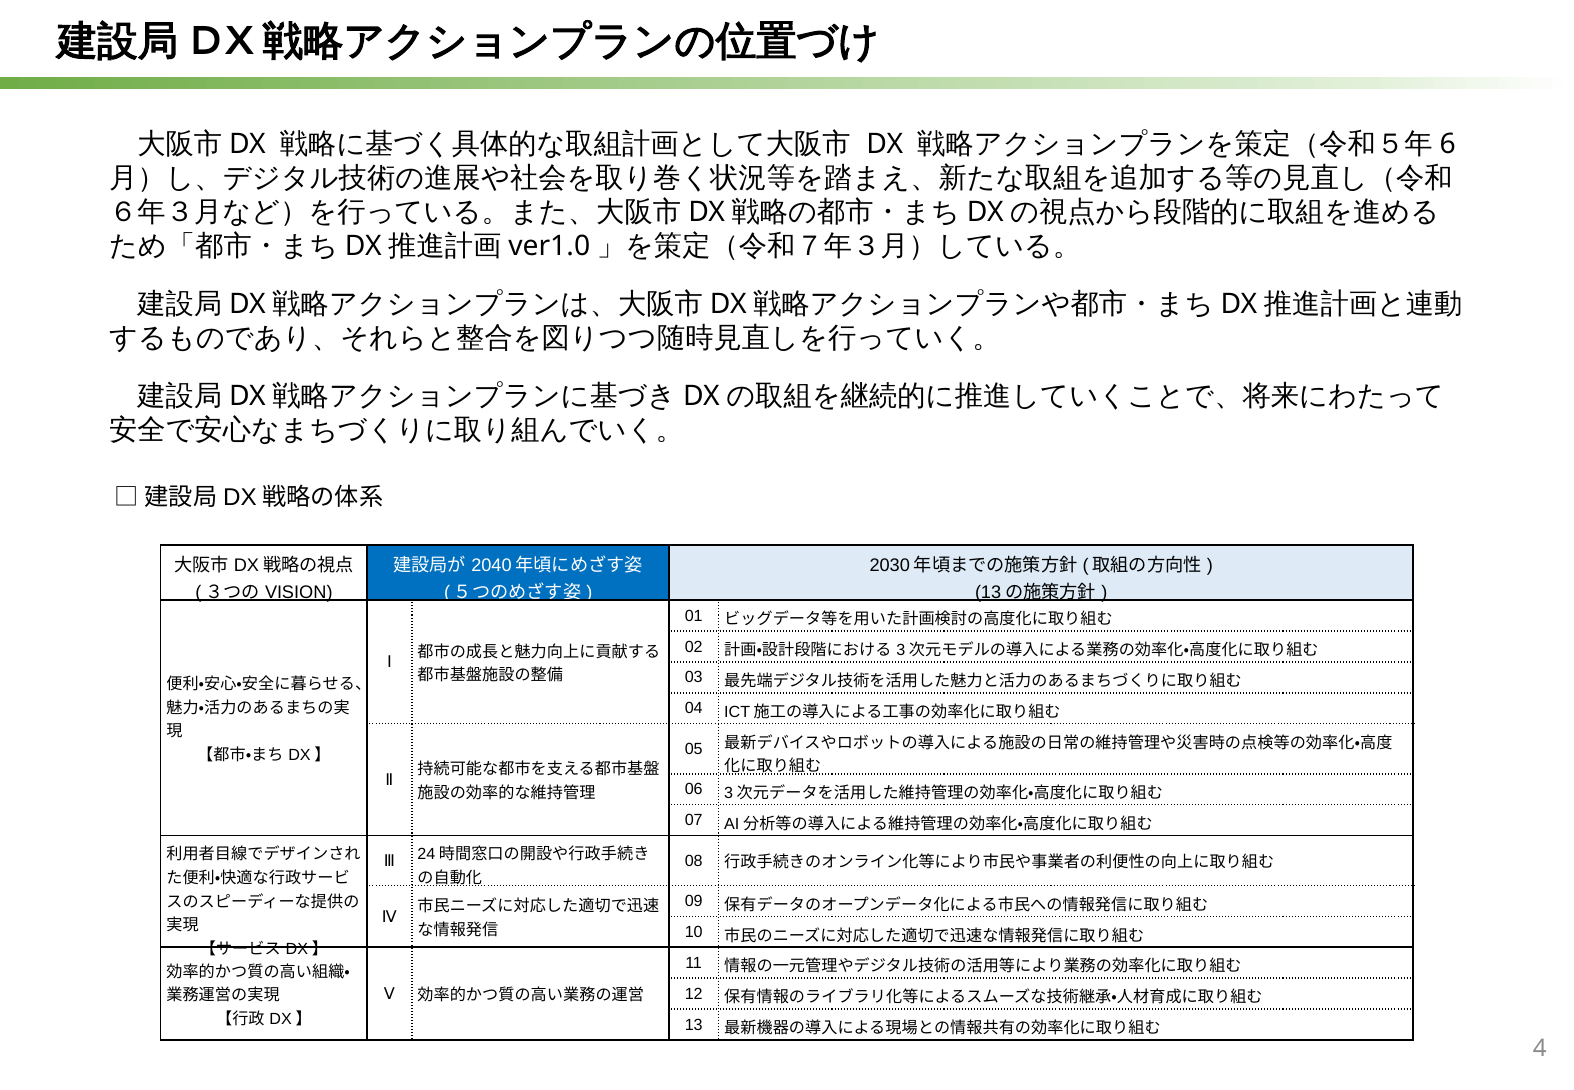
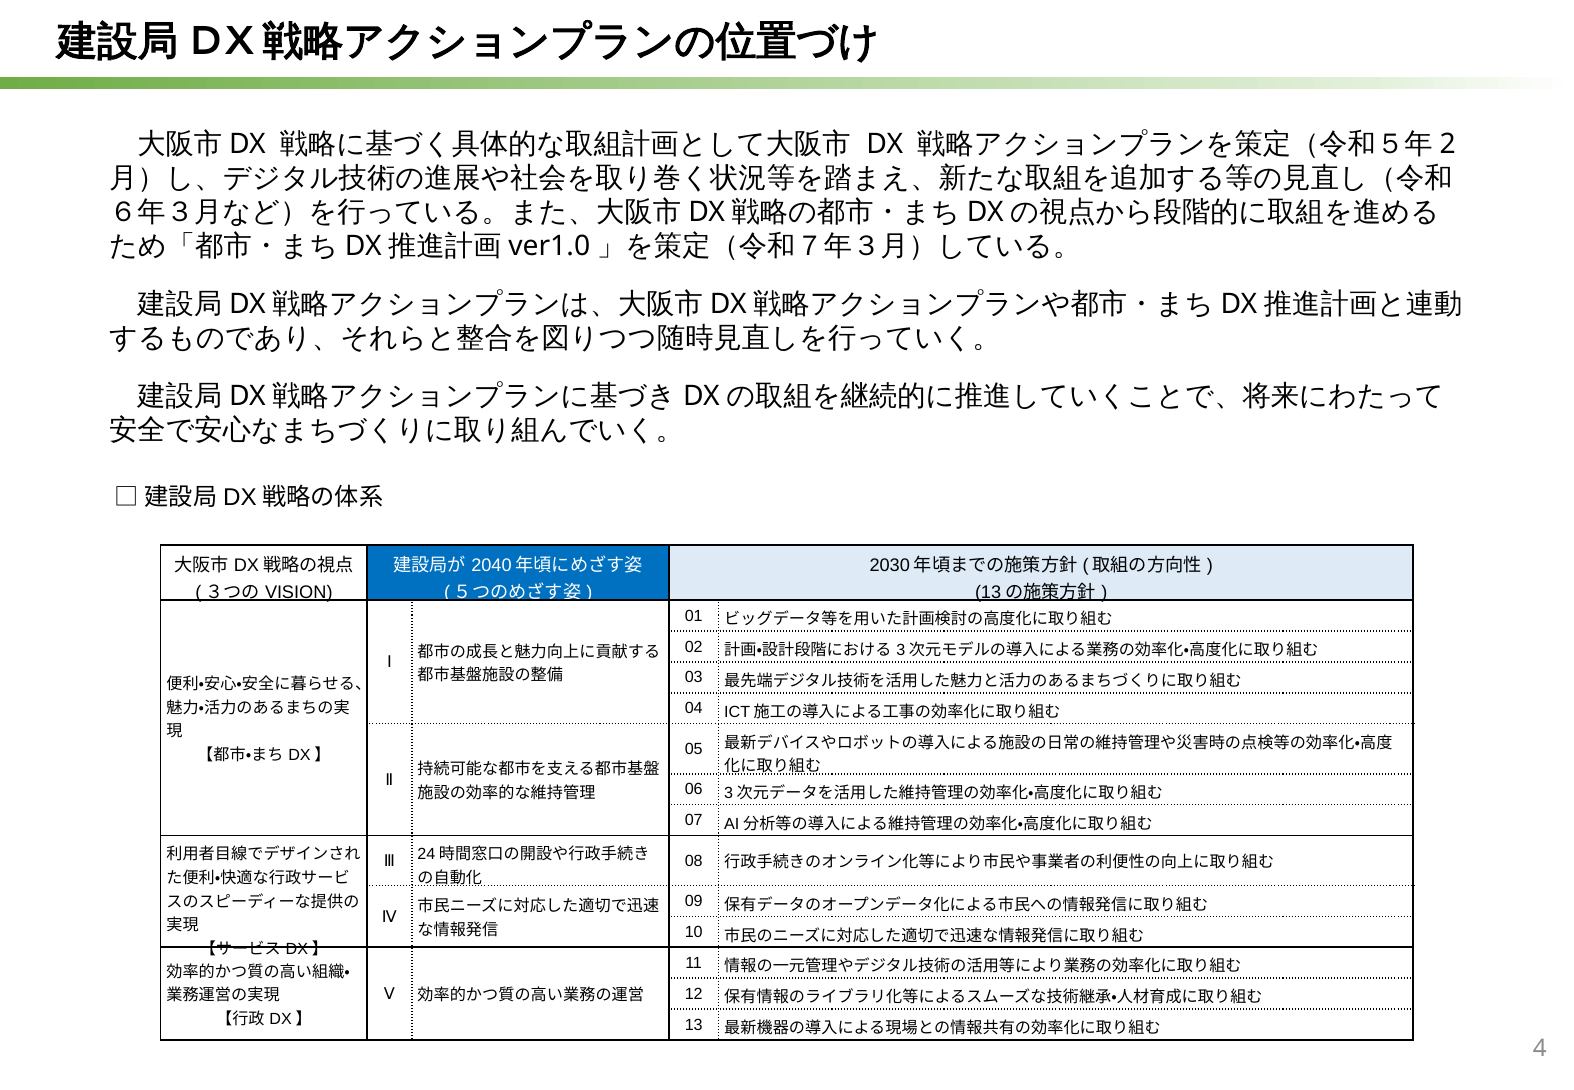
6: 6 -> 2 (1448, 144)
